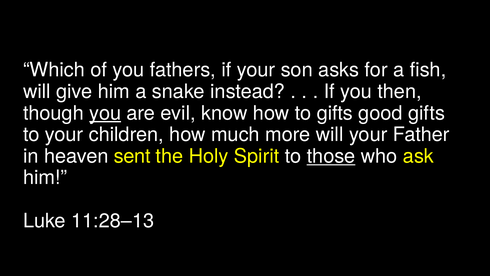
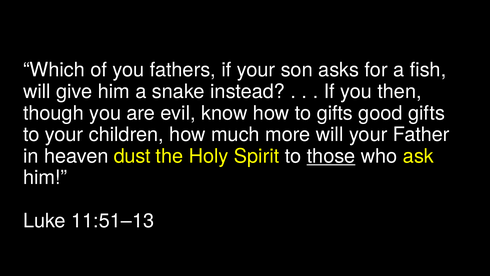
you underline: present -> none (105, 113)
sent: sent -> dust (132, 156)
11:28–13: 11:28–13 -> 11:51–13 (113, 220)
